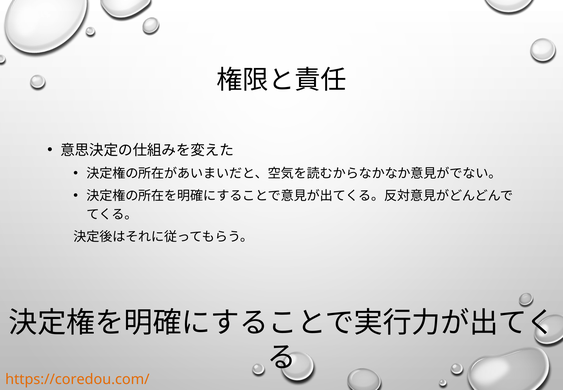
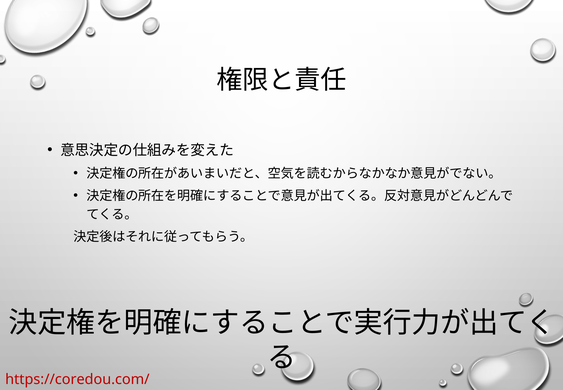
https://coredou.com/ colour: orange -> red (77, 379)
